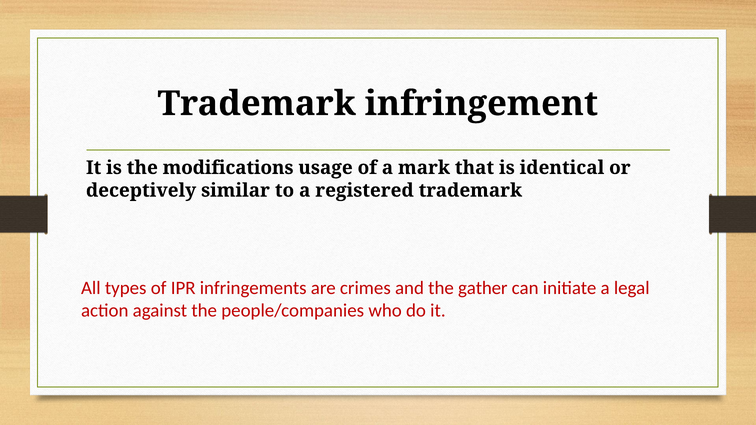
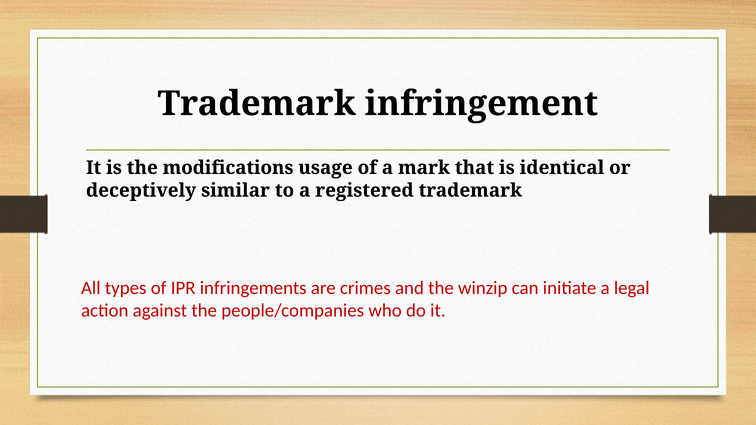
gather: gather -> winzip (483, 288)
